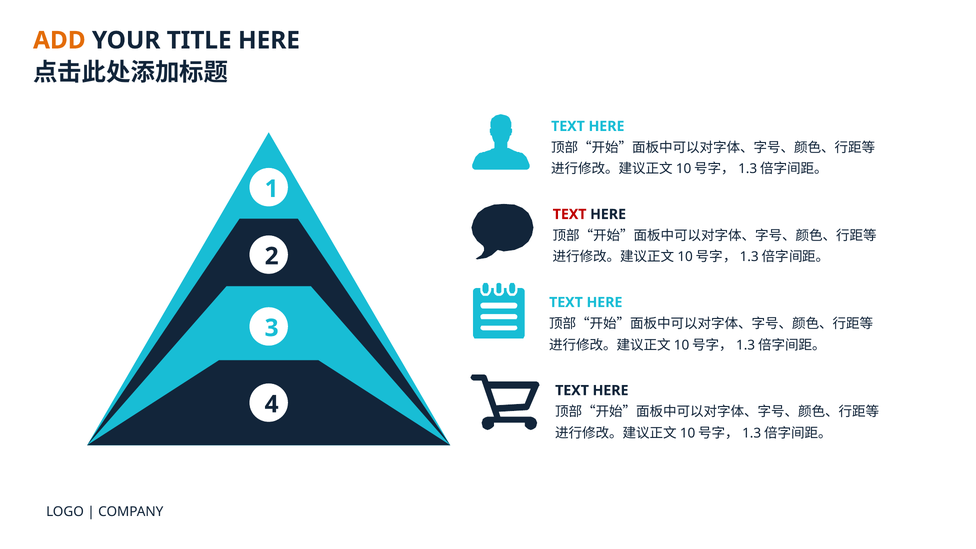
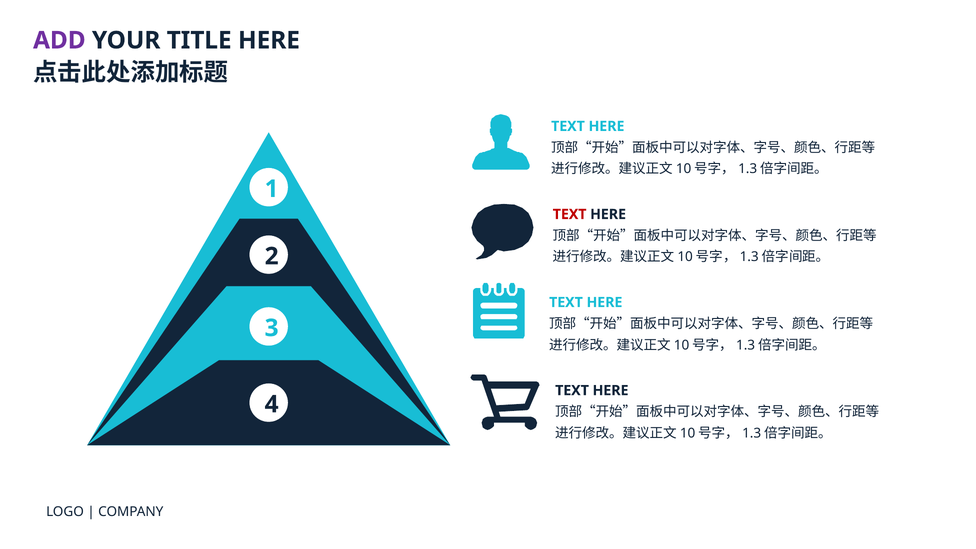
ADD colour: orange -> purple (59, 40)
